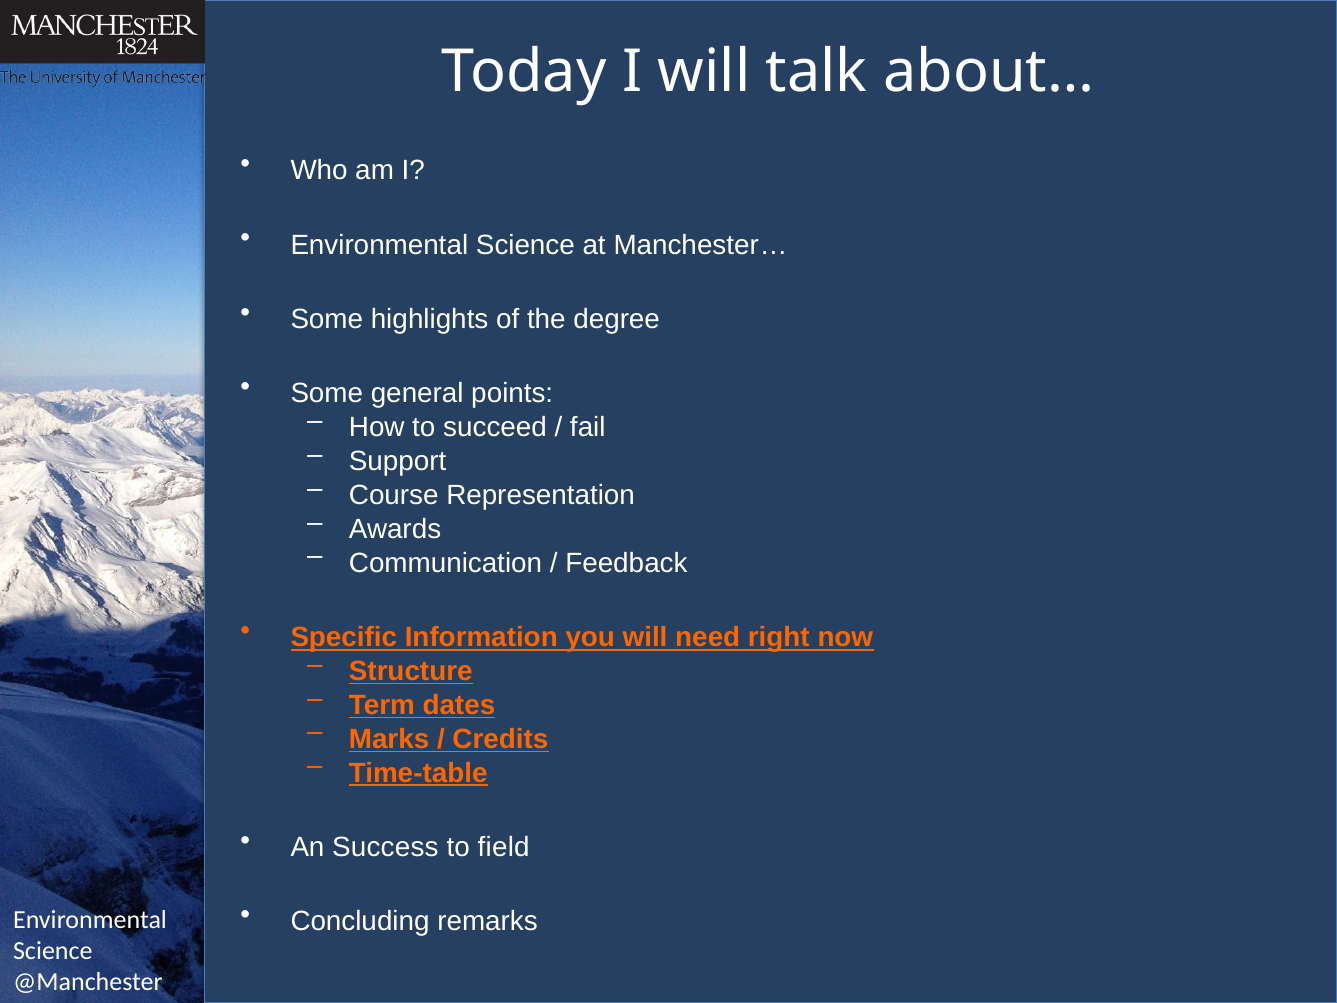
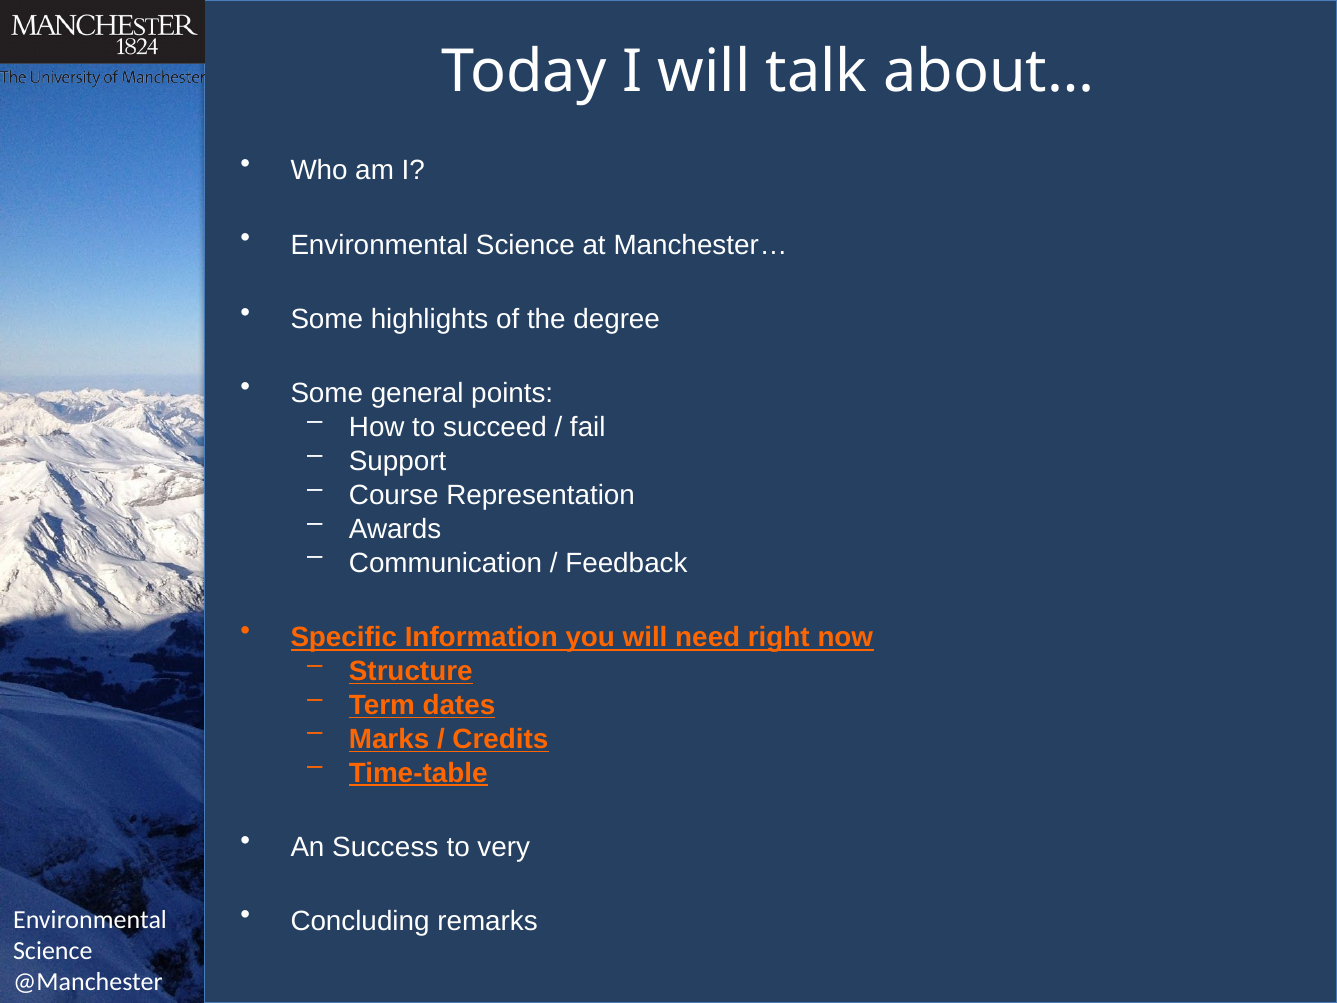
field: field -> very (504, 847)
